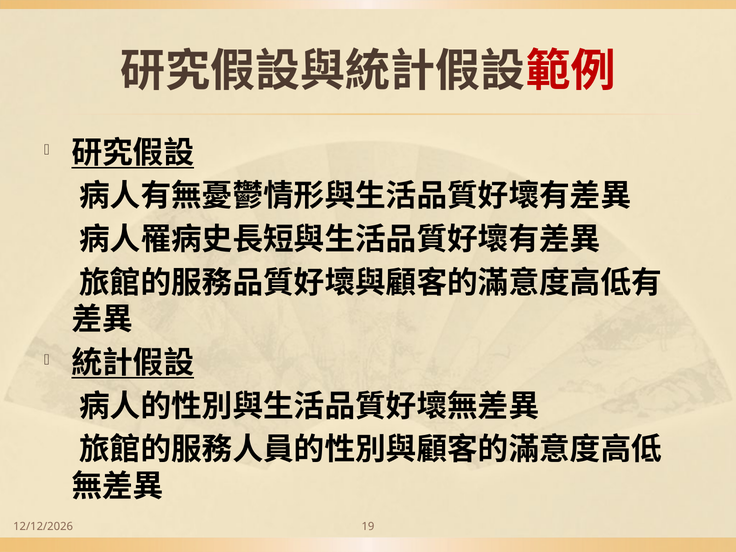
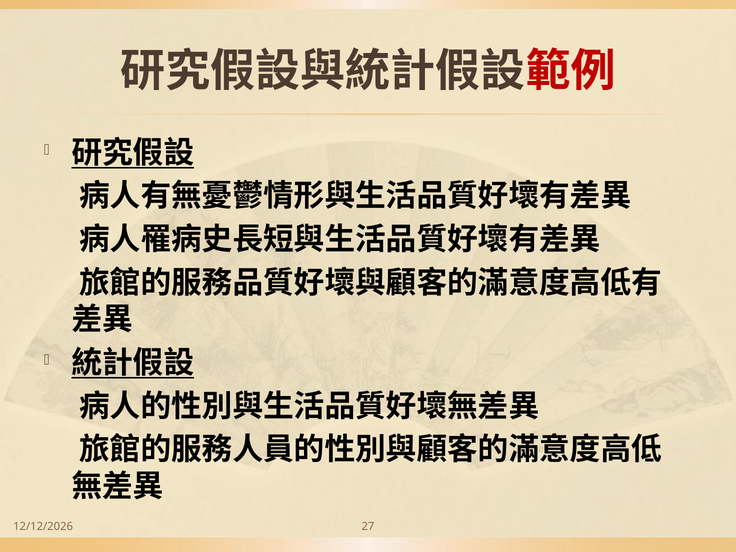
19: 19 -> 27 (368, 526)
